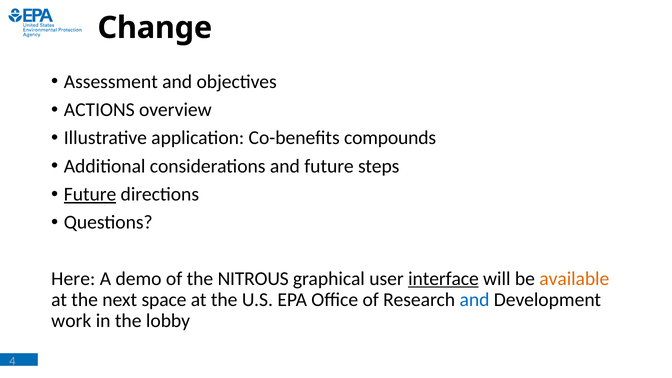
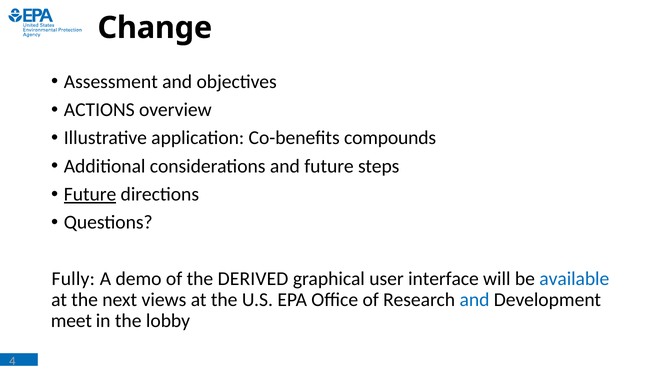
Here: Here -> Fully (73, 279)
NITROUS: NITROUS -> DERIVED (253, 279)
interface underline: present -> none (443, 279)
available colour: orange -> blue (574, 279)
space: space -> views (164, 300)
work: work -> meet (71, 321)
